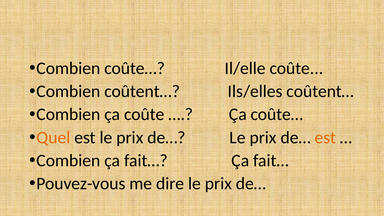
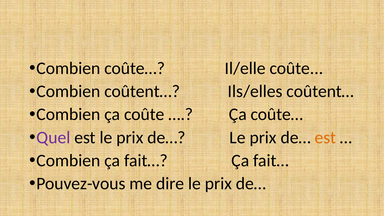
Quel colour: orange -> purple (53, 137)
